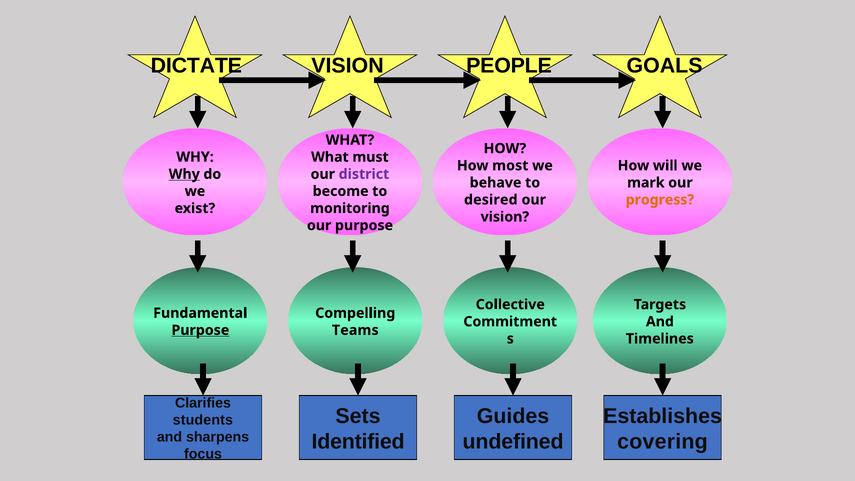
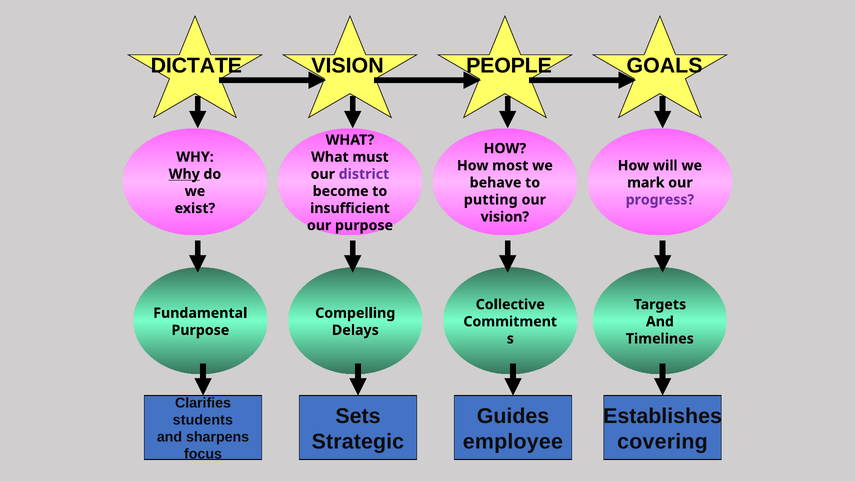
desired: desired -> putting (491, 200)
progress colour: orange -> purple (660, 200)
monitoring: monitoring -> insufficient (350, 208)
Purpose underline: present -> none (200, 330)
Teams: Teams -> Delays (355, 330)
Identified: Identified -> Strategic (358, 442)
undefined: undefined -> employee (513, 442)
